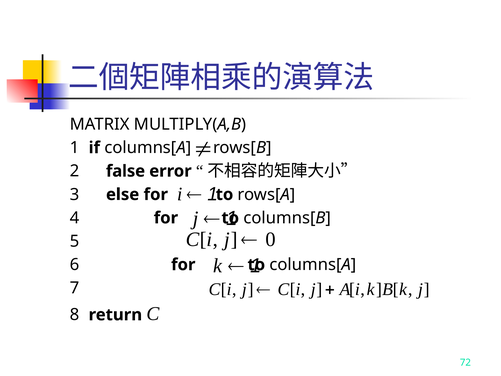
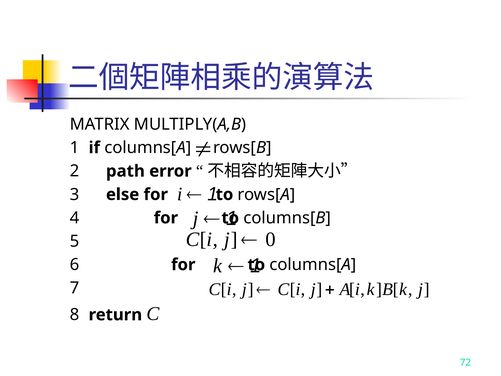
false: false -> path (125, 171)
